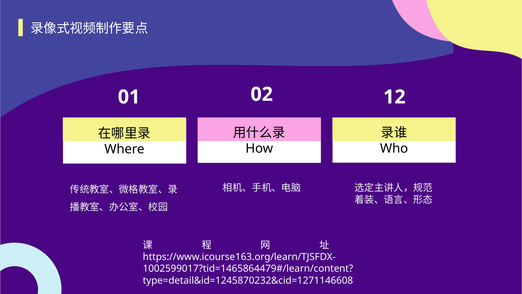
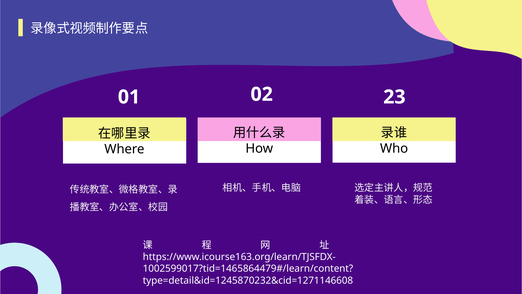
12: 12 -> 23 (394, 97)
